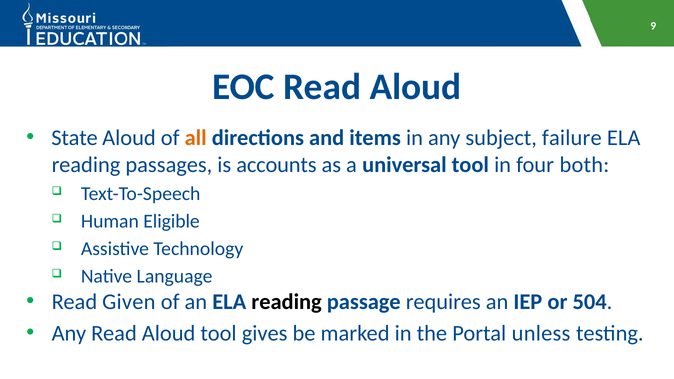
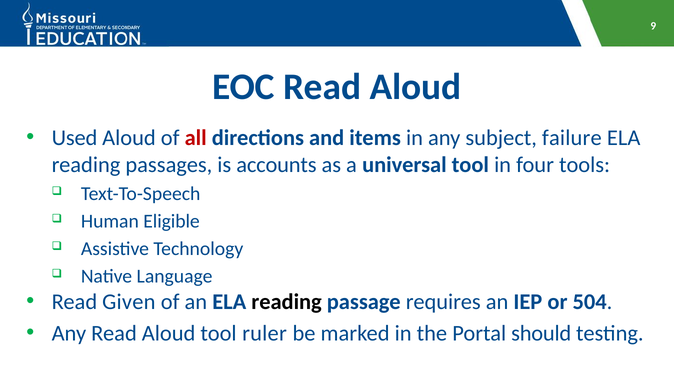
State: State -> Used (75, 138)
all colour: orange -> red (196, 138)
both: both -> tools (585, 165)
gives: gives -> ruler (264, 333)
unless: unless -> should (541, 333)
